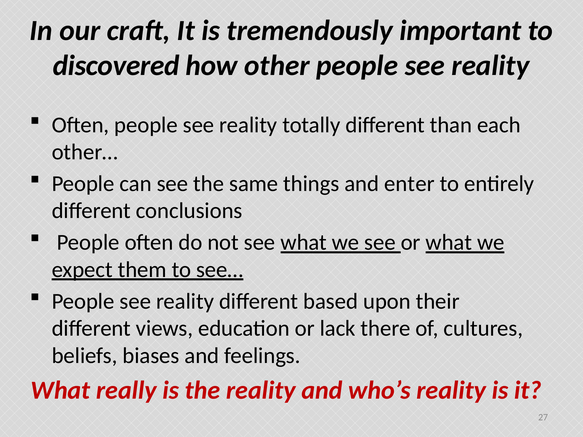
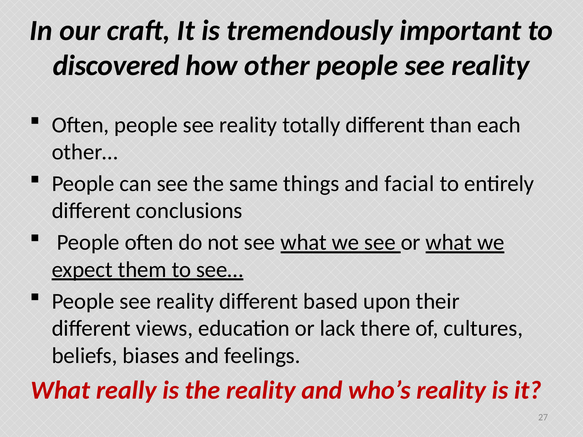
enter: enter -> facial (409, 184)
